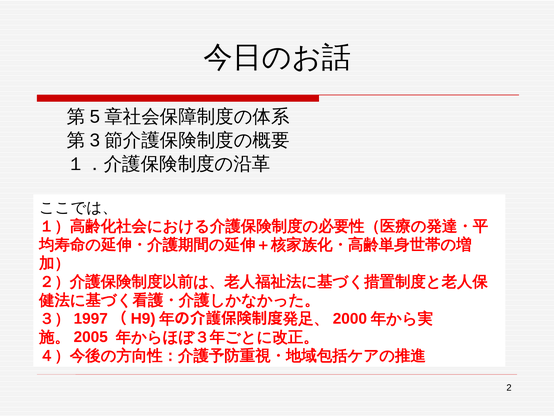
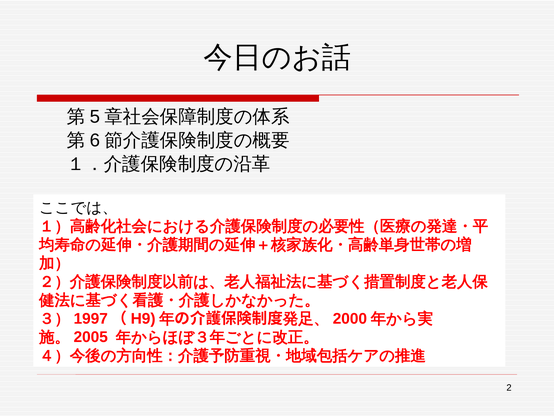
3: 3 -> 6 (95, 140)
